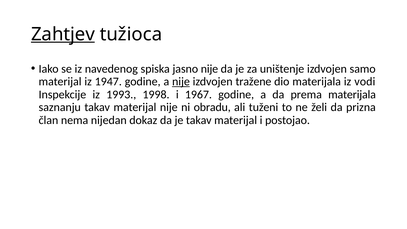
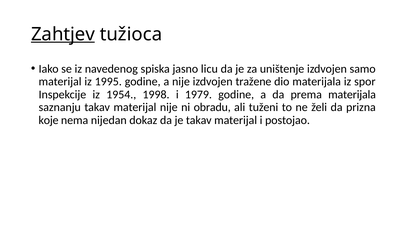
jasno nije: nije -> licu (209, 69)
1947: 1947 -> 1995 (108, 82)
nije underline: present -> none (181, 82)
vodi: vodi -> spor (365, 82)
1993: 1993 -> 1954 (121, 94)
1967: 1967 -> 1979 (198, 94)
član: član -> koje (49, 120)
